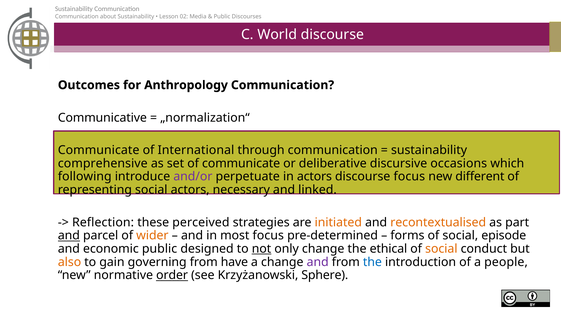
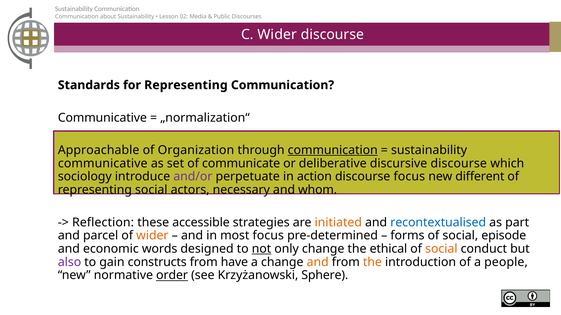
C World: World -> Wider (277, 34)
Outcomes: Outcomes -> Standards (89, 85)
for Anthropology: Anthropology -> Representing (186, 85)
Communicate: Communicate -> Approachable (99, 150)
International: International -> Organization (196, 150)
communication underline: none -> present (333, 150)
comprehensive: comprehensive -> communicative (103, 164)
discursive occasions: occasions -> discourse (459, 164)
following: following -> sociology (85, 177)
in actors: actors -> action (314, 177)
linked: linked -> whom (318, 190)
perceived: perceived -> accessible (201, 223)
recontextualised colour: orange -> blue (438, 223)
and underline: present -> none (69, 236)
economic public: public -> words (160, 249)
also colour: orange -> purple (70, 263)
governing: governing -> constructs (157, 263)
and colour: purple -> orange (318, 263)
the colour: blue -> orange (372, 263)
